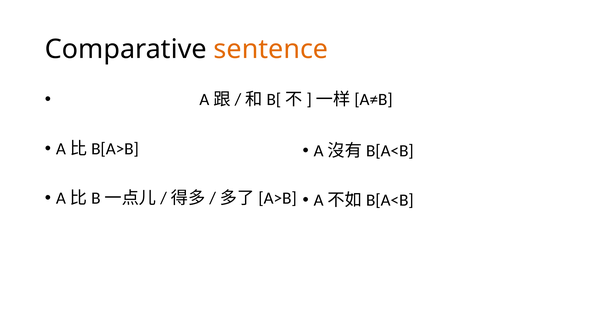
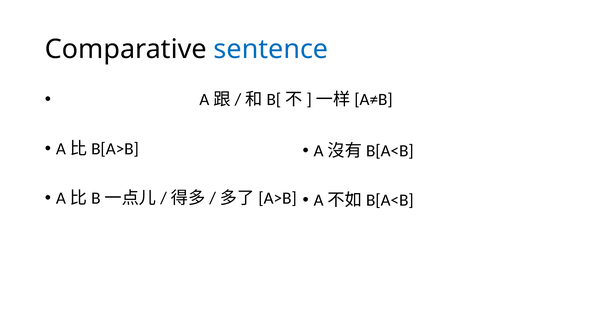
sentence colour: orange -> blue (271, 49)
